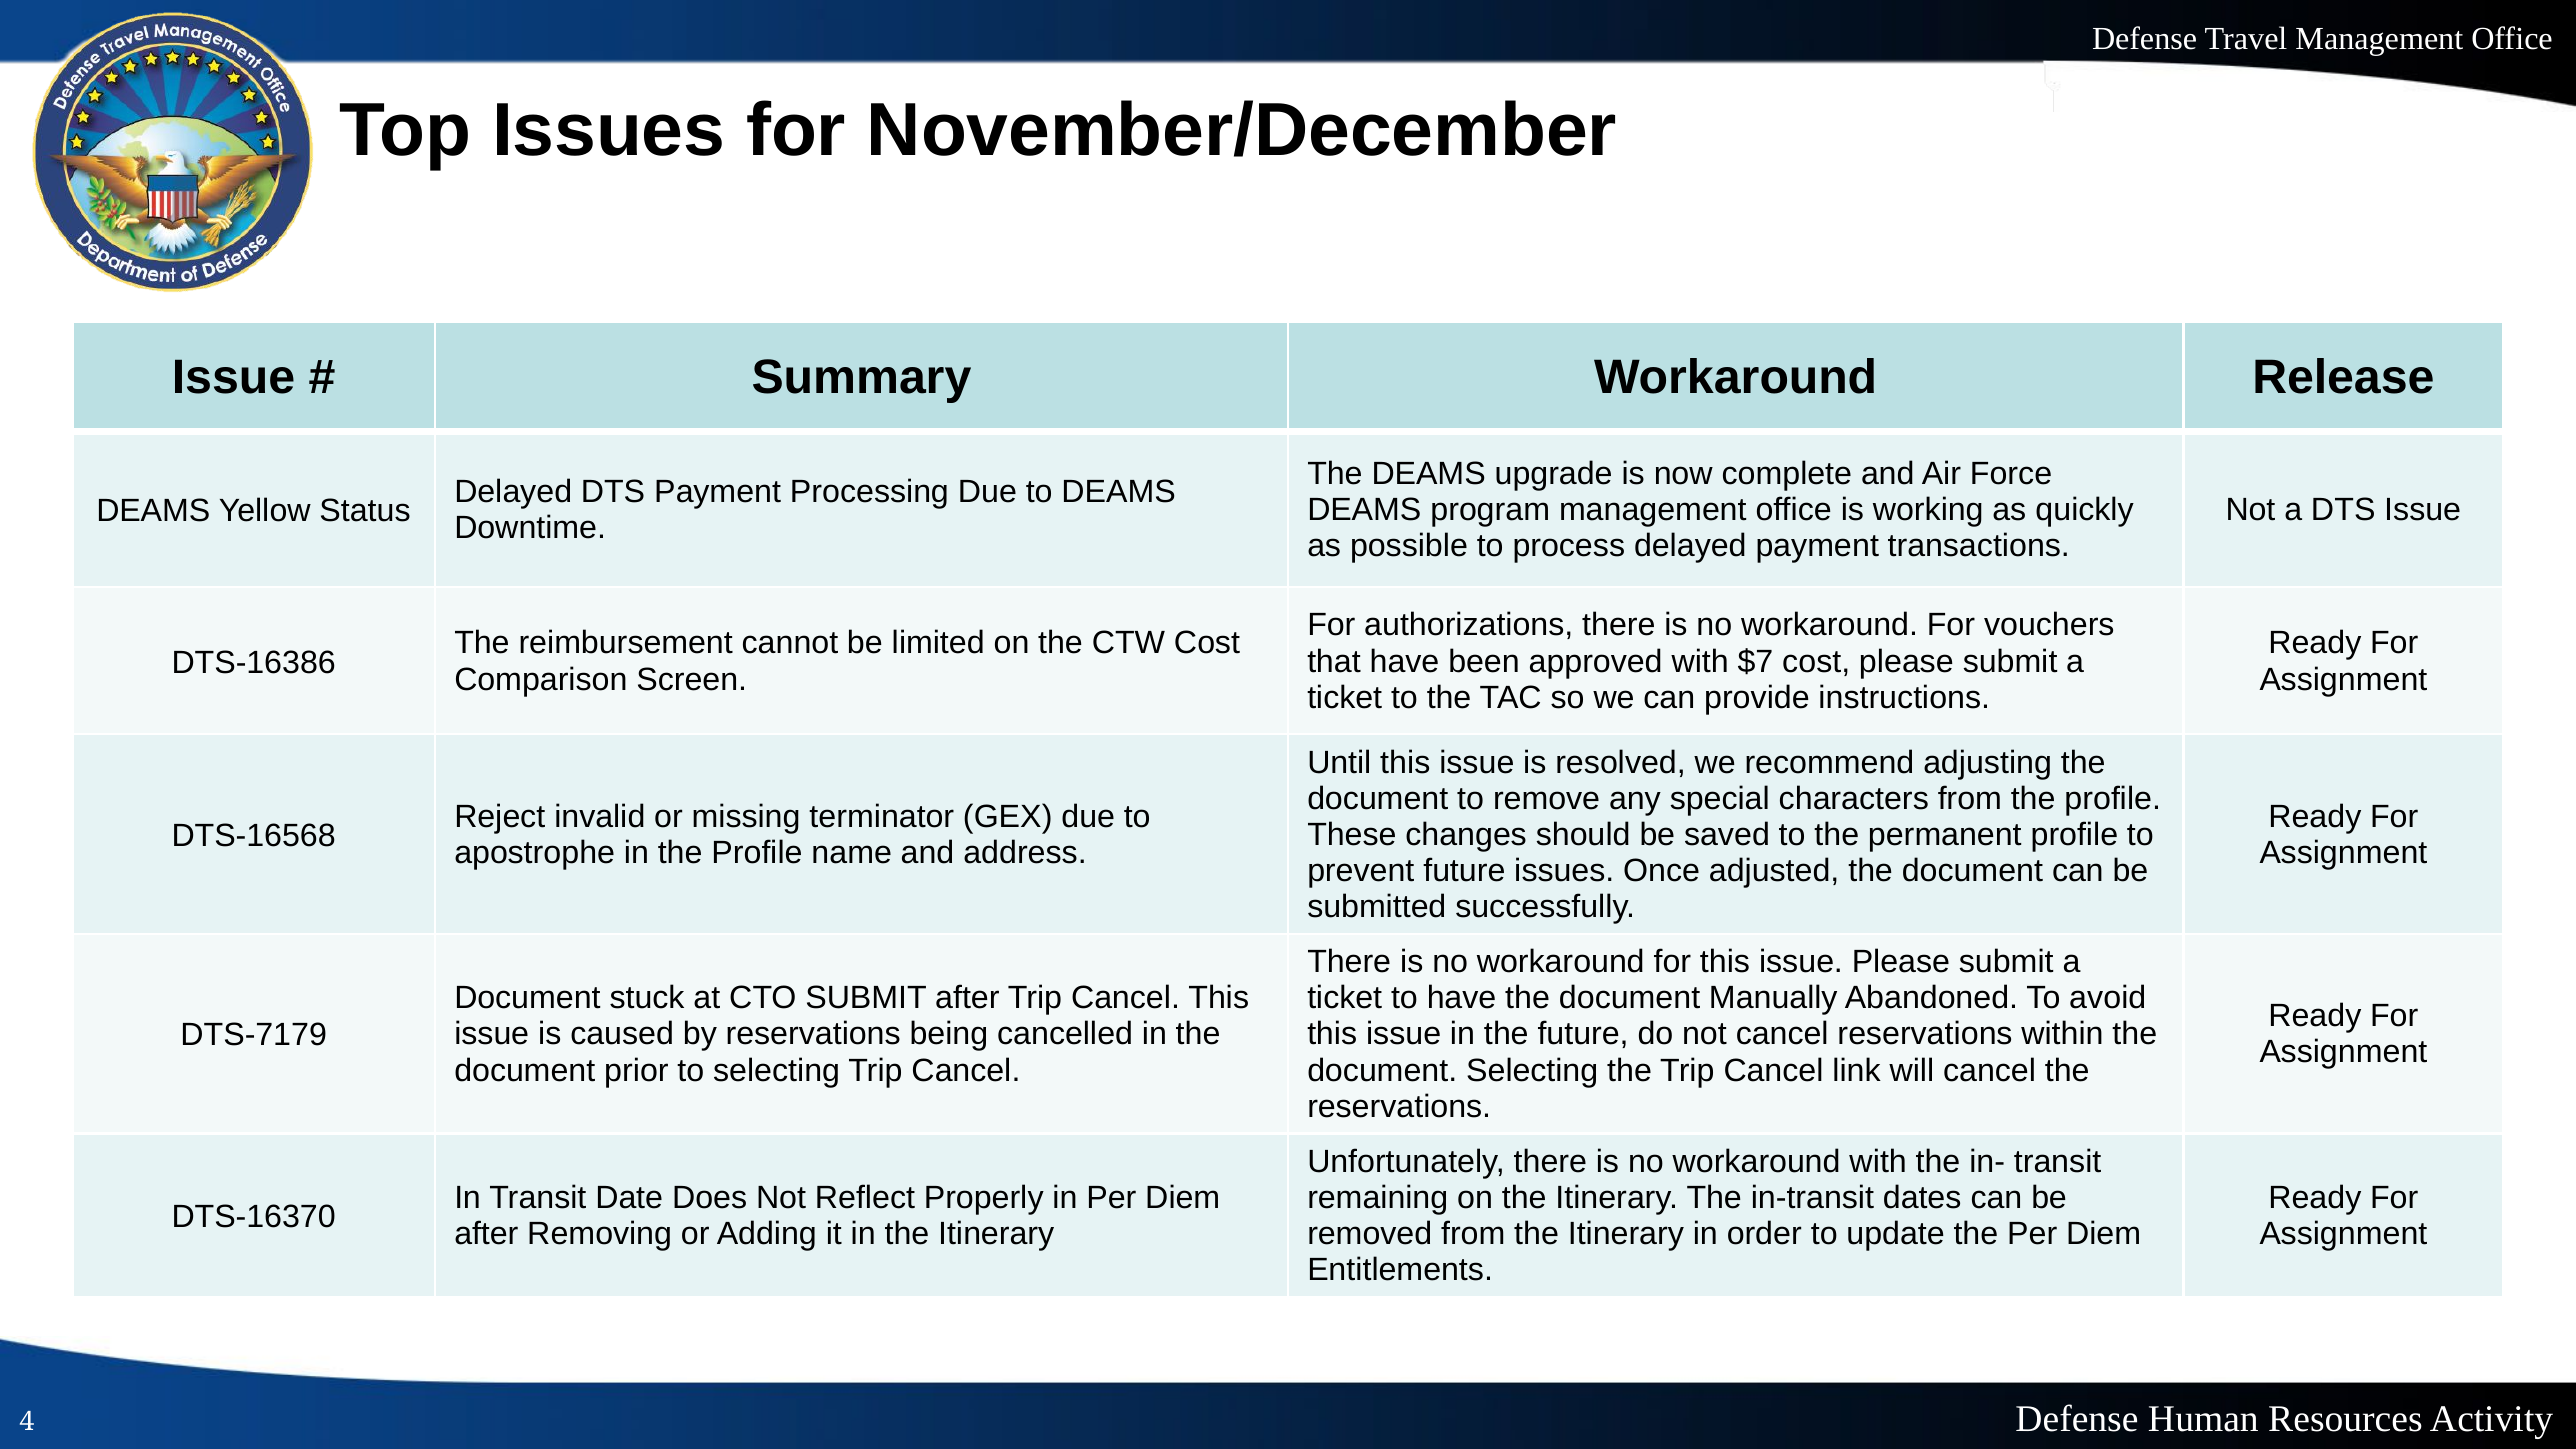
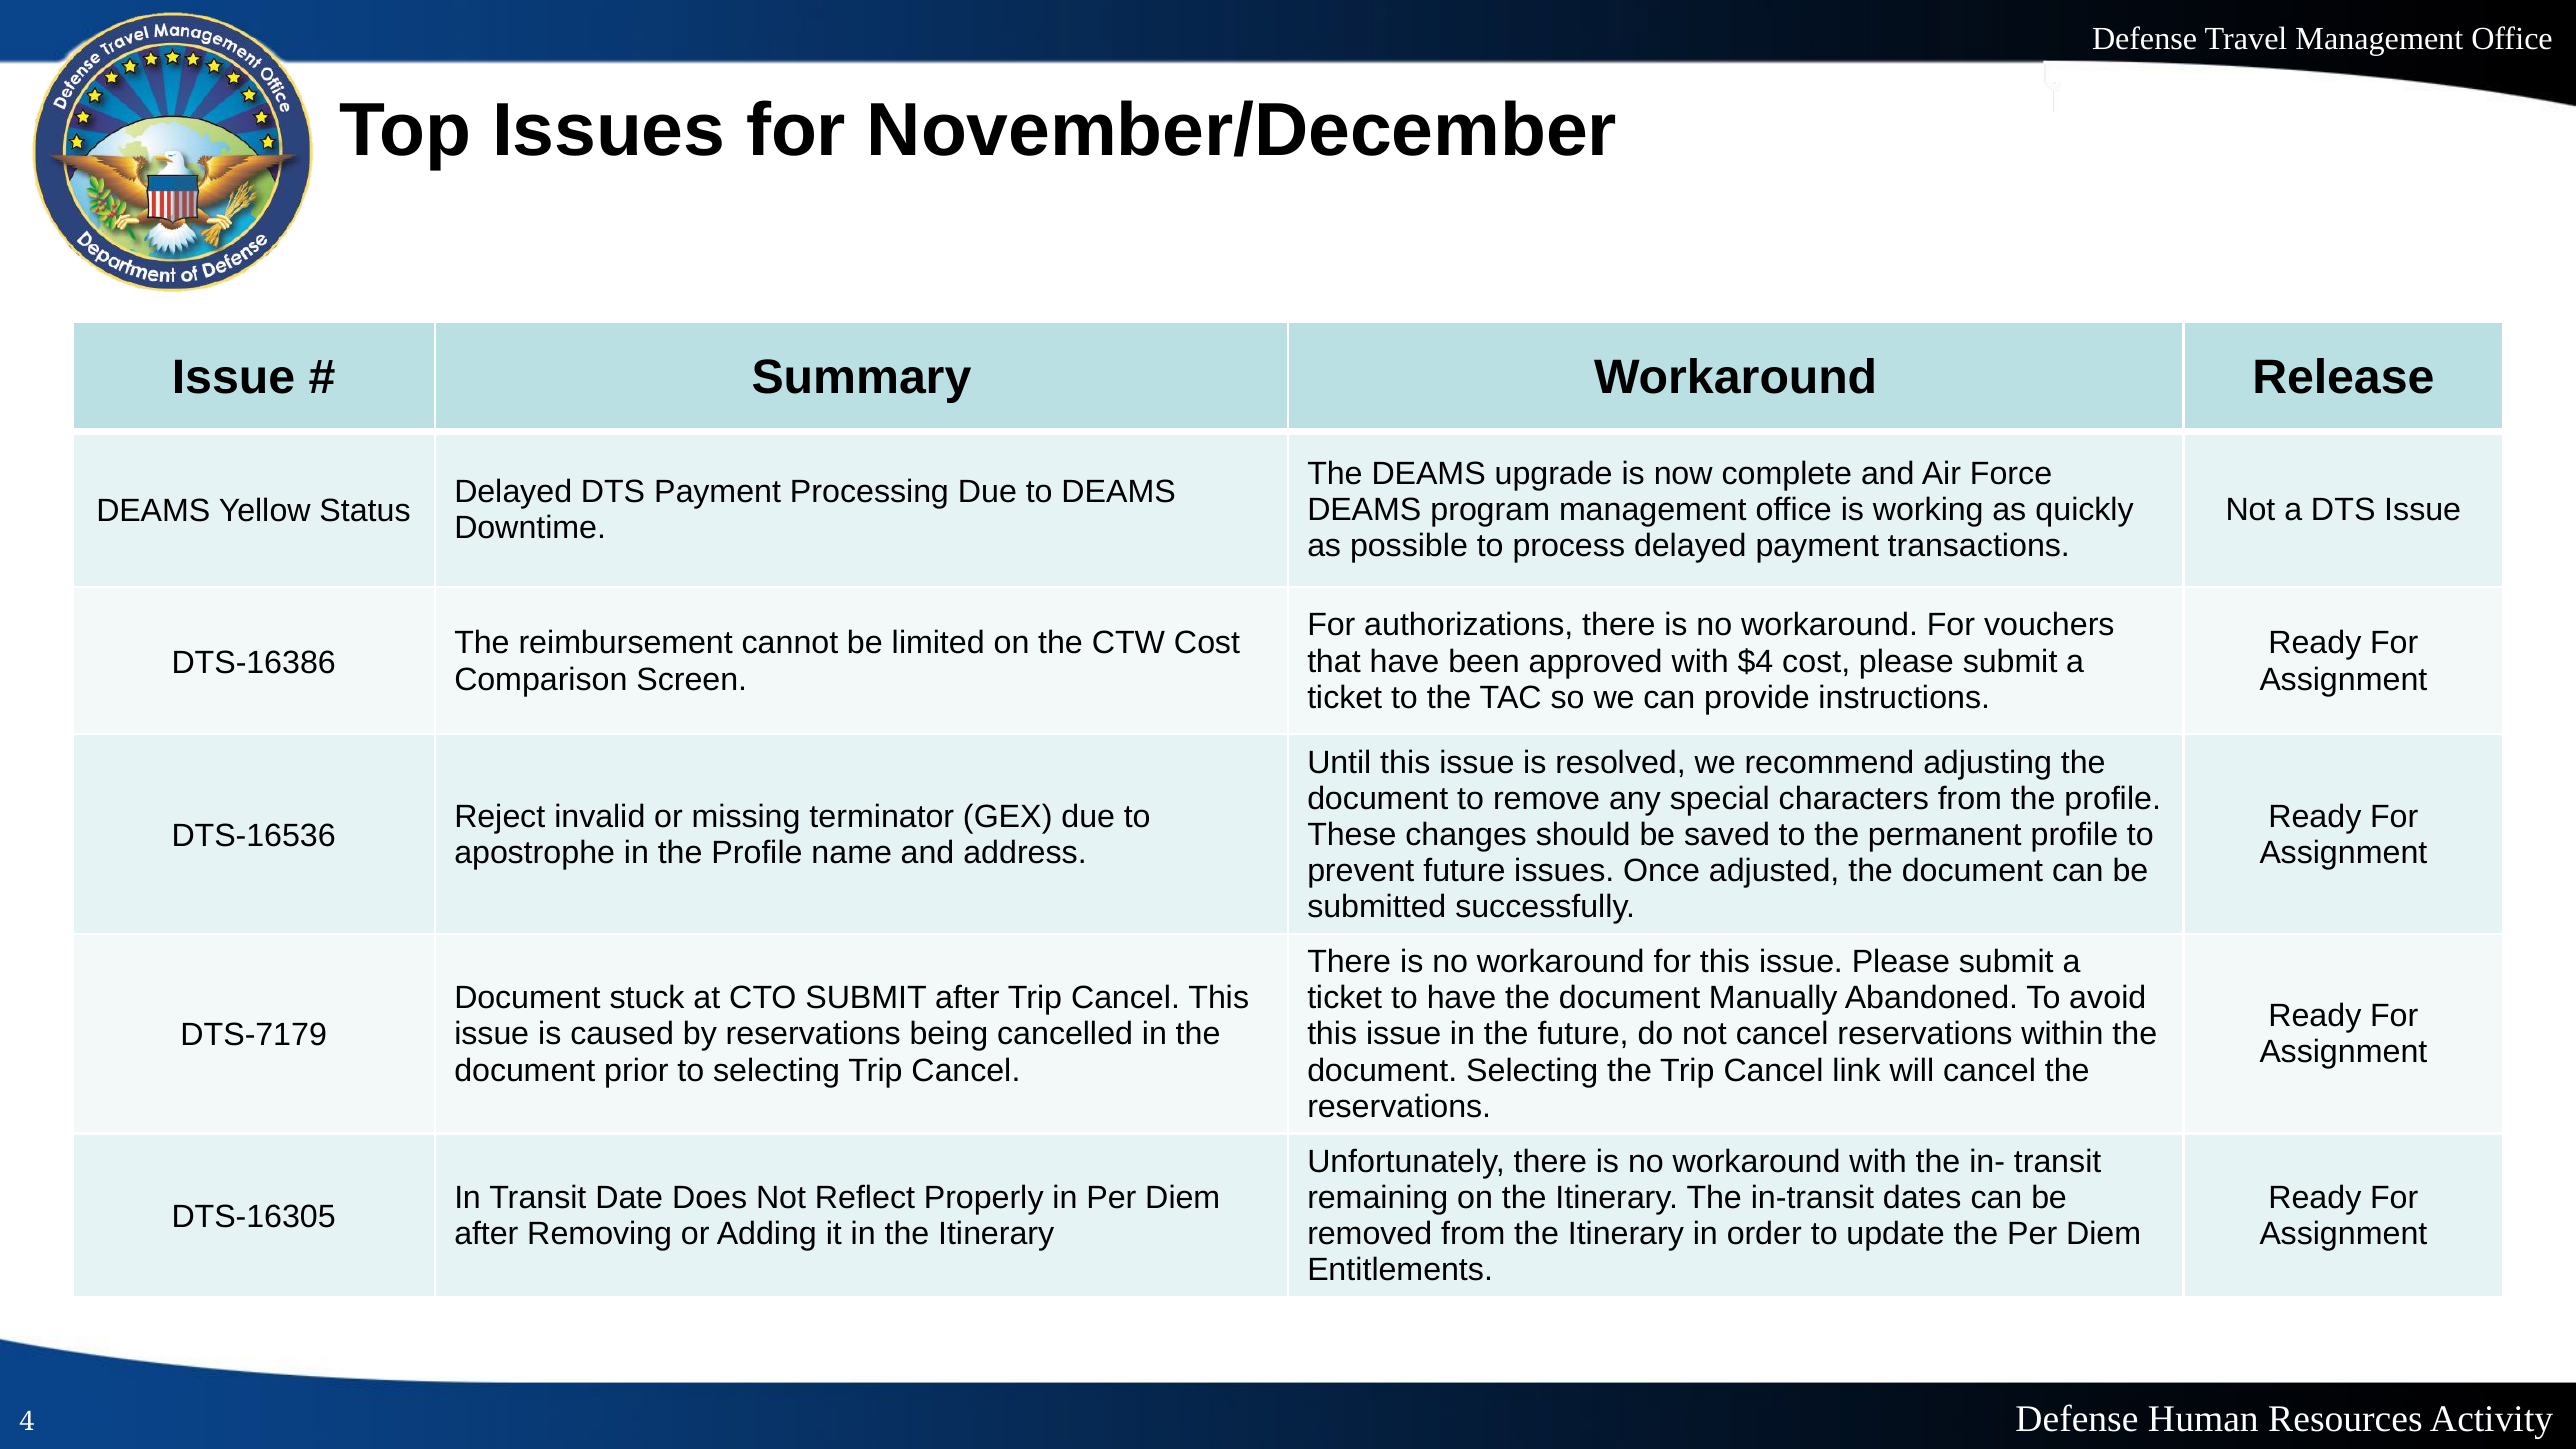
$7: $7 -> $4 (1755, 661)
DTS-16568: DTS-16568 -> DTS-16536 (254, 836)
DTS-16370: DTS-16370 -> DTS-16305 (254, 1217)
